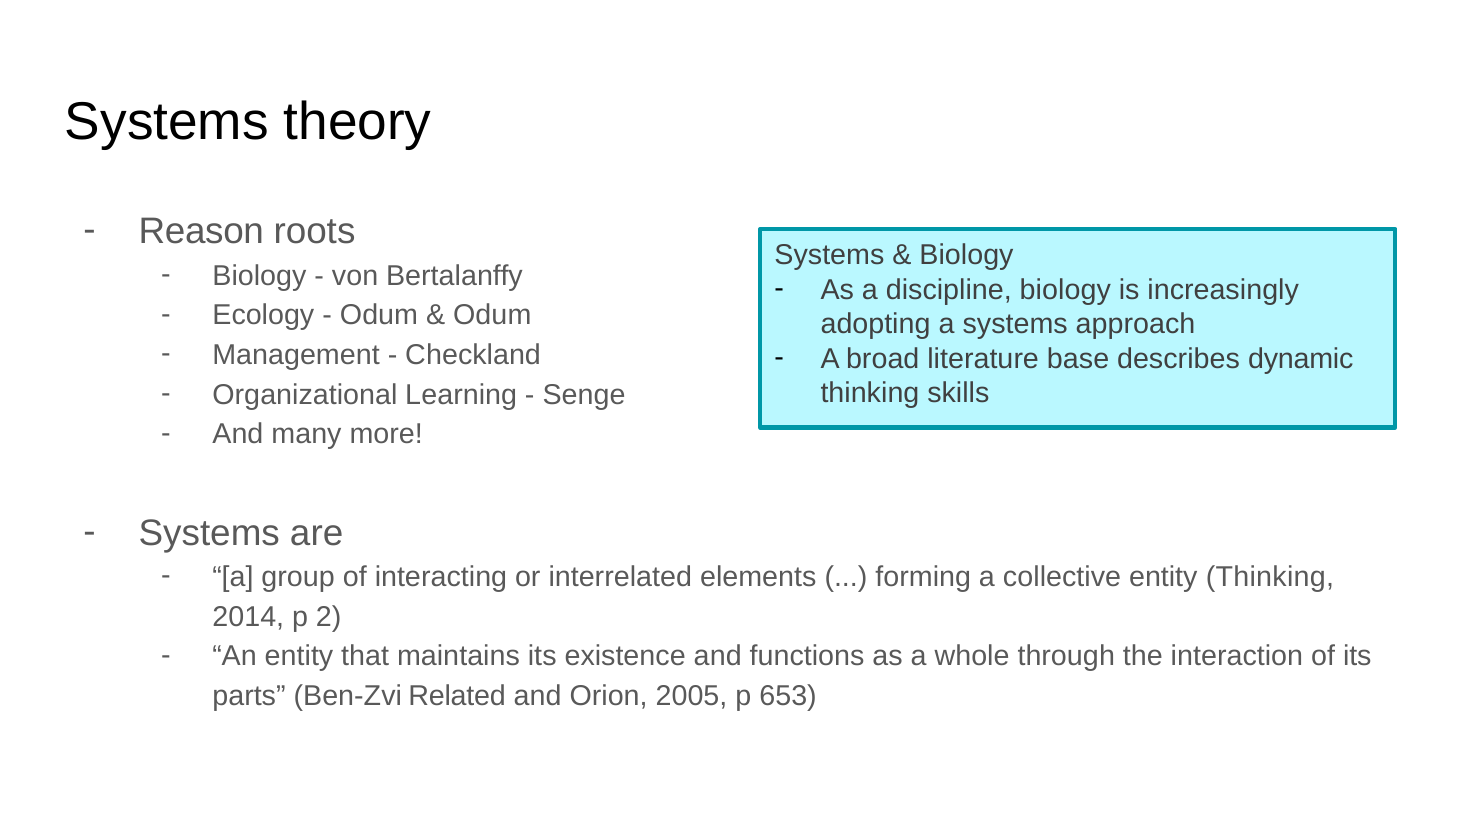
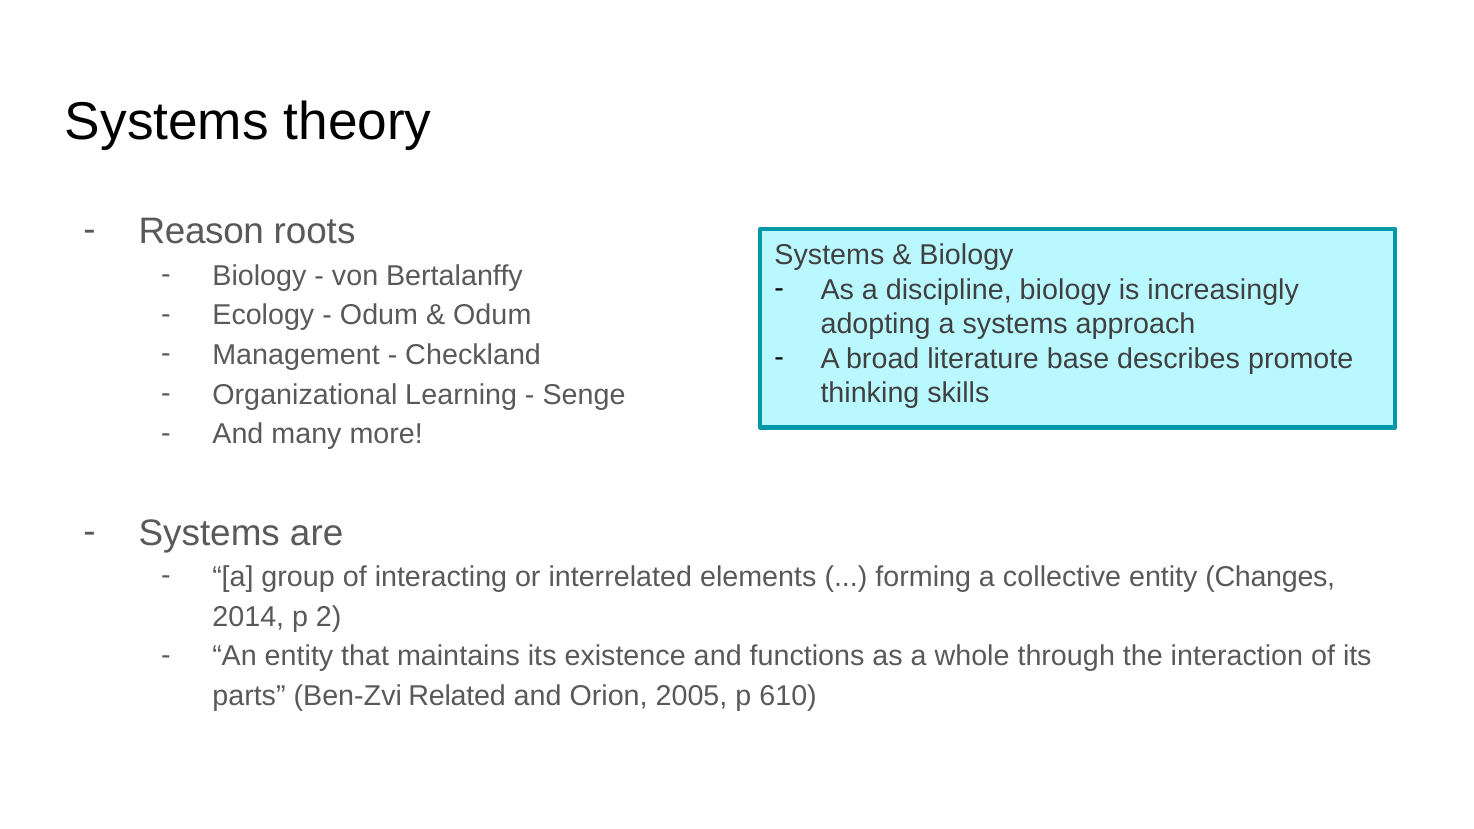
dynamic: dynamic -> promote (1301, 359)
entity Thinking: Thinking -> Changes (1270, 577)
653: 653 -> 610 (788, 696)
